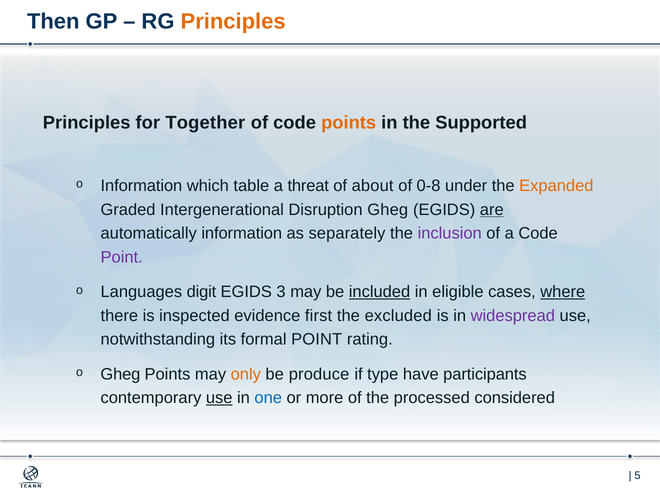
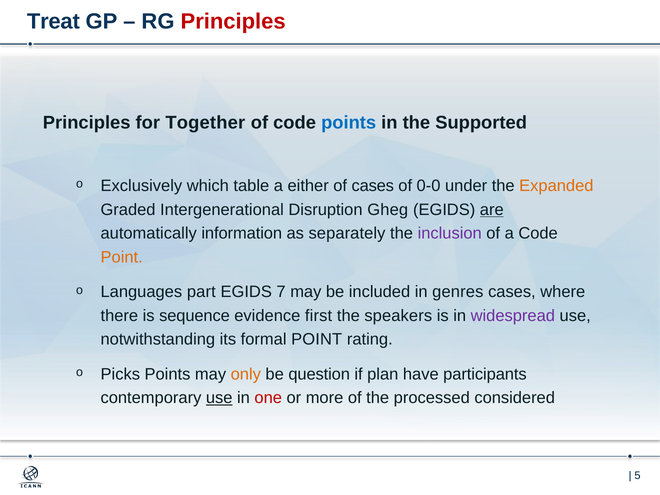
Then: Then -> Treat (53, 21)
Principles colour: orange -> red (233, 21)
points colour: orange -> blue (349, 123)
Information: Information -> Exclusively (141, 186)
threat: threat -> either (308, 186)
of about: about -> cases (373, 186)
0-8: 0-8 -> 0-0 (429, 186)
Point colour: purple -> orange (122, 257)
digit: digit -> part (201, 292)
3: 3 -> 7 (281, 292)
included underline: present -> none (380, 292)
eligible: eligible -> genres (458, 292)
where underline: present -> none (563, 292)
inspected: inspected -> sequence (194, 316)
excluded: excluded -> speakers (398, 316)
Gheg: Gheg -> Picks (120, 374)
produce: produce -> question (319, 374)
type: type -> plan (383, 374)
one colour: blue -> red (268, 398)
